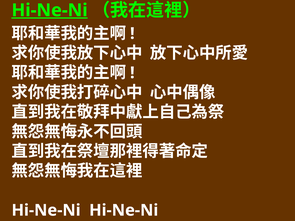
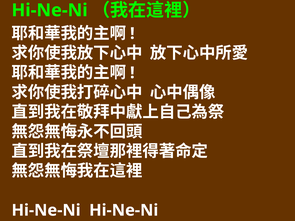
Hi-Ne-Ni underline: present -> none (50, 10)
